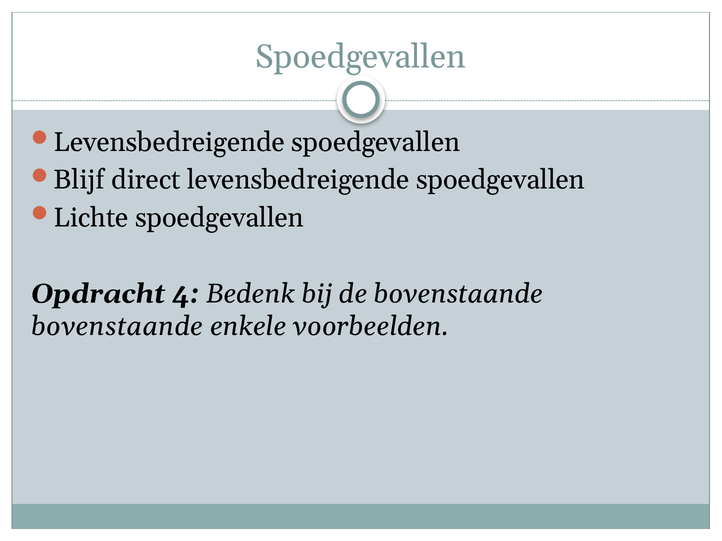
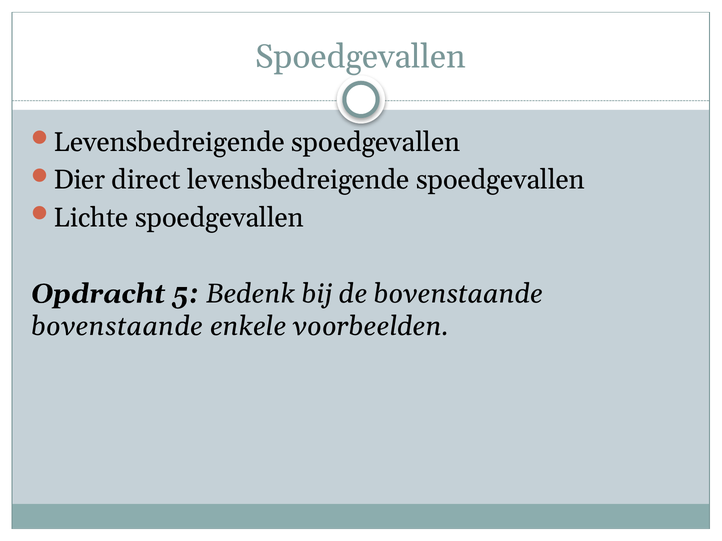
Blijf: Blijf -> Dier (80, 180)
4: 4 -> 5 (186, 294)
